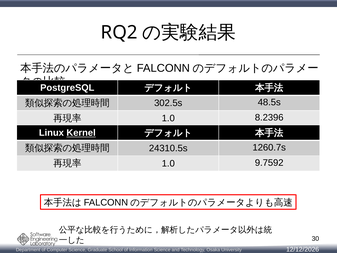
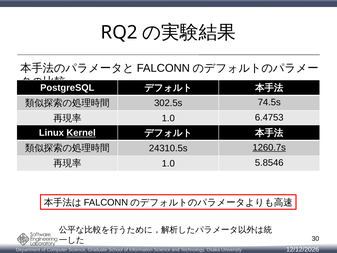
48.5s: 48.5s -> 74.5s (269, 102)
8.2396: 8.2396 -> 6.4753 (269, 117)
1260.7s underline: none -> present (269, 147)
9.7592: 9.7592 -> 5.8546 (269, 163)
